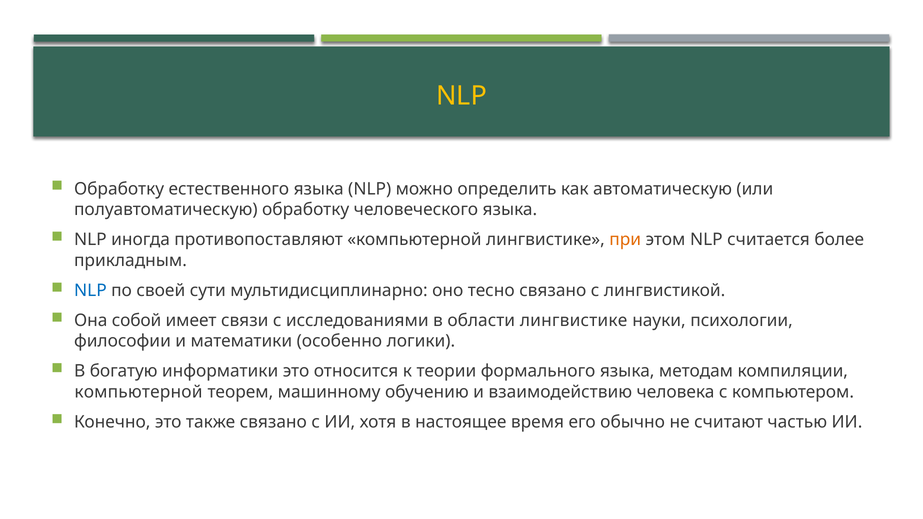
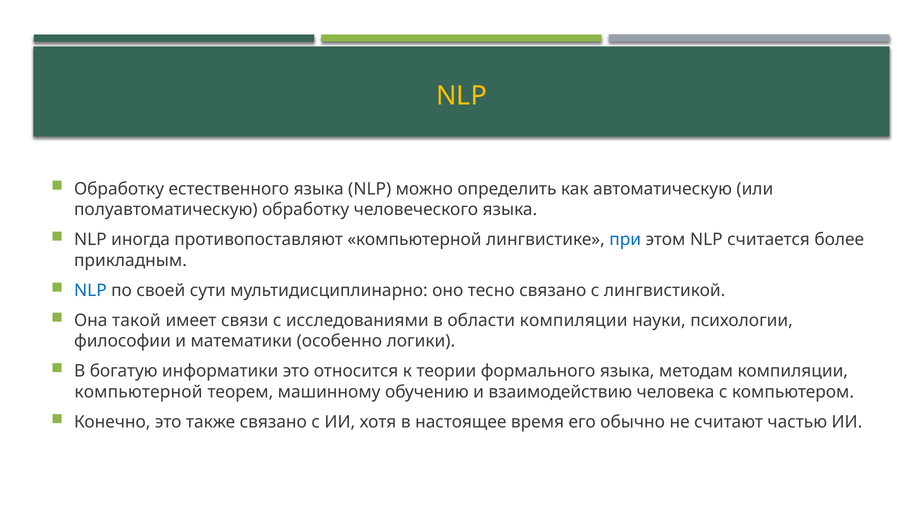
при colour: orange -> blue (625, 240)
собой: собой -> такой (136, 321)
области лингвистике: лингвистике -> компиляции (574, 321)
